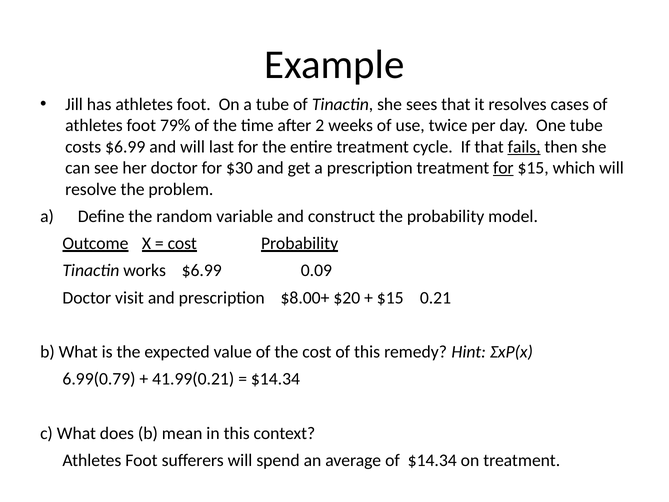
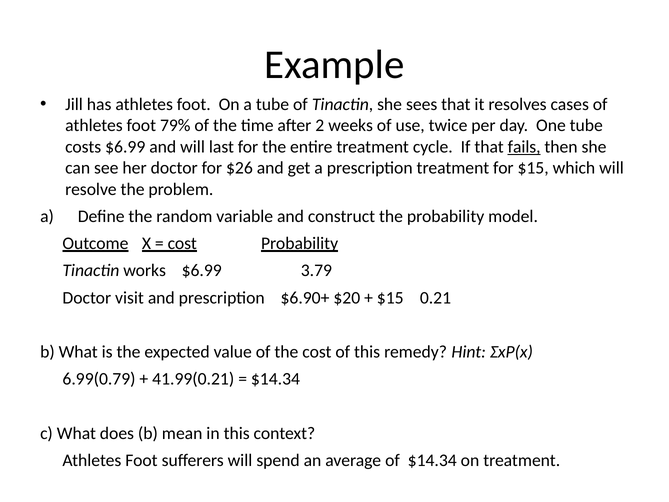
$30: $30 -> $26 (239, 168)
for underline: present -> none (503, 168)
0.09: 0.09 -> 3.79 (316, 270)
$8.00+: $8.00+ -> $6.90+ (305, 298)
